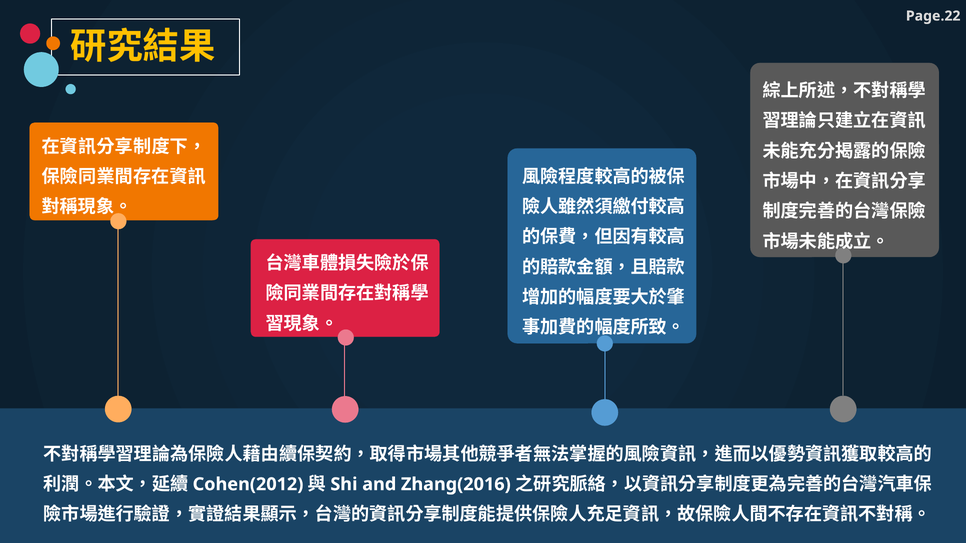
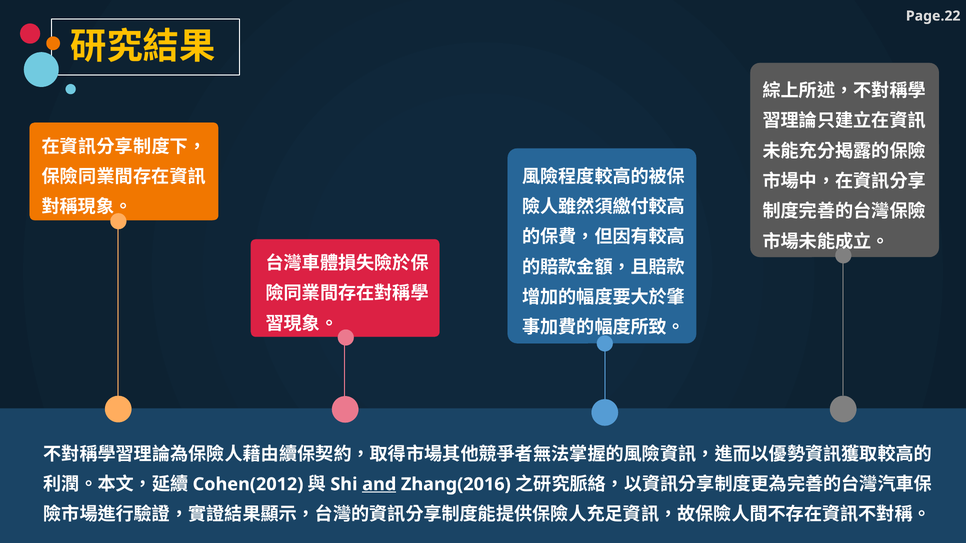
and underline: none -> present (379, 485)
